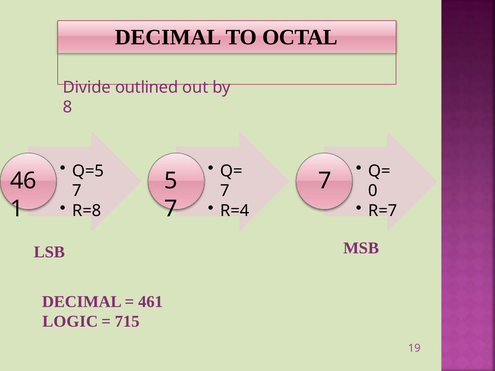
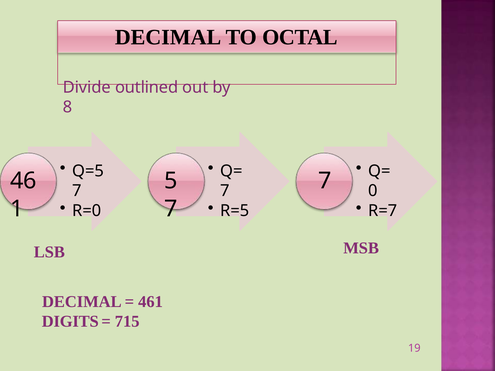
R=8: R=8 -> R=0 (87, 211)
R=4: R=4 -> R=5 (235, 211)
LOGIC: LOGIC -> DIGITS (70, 322)
